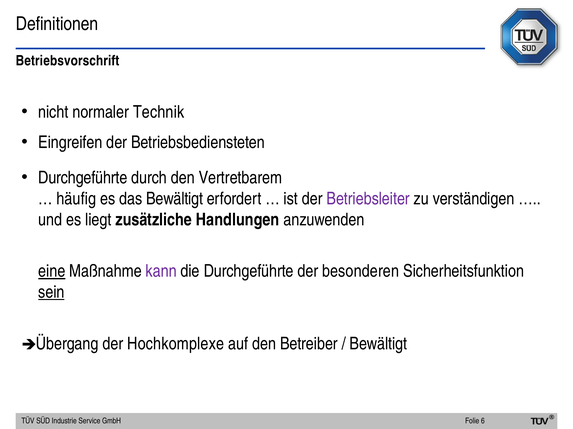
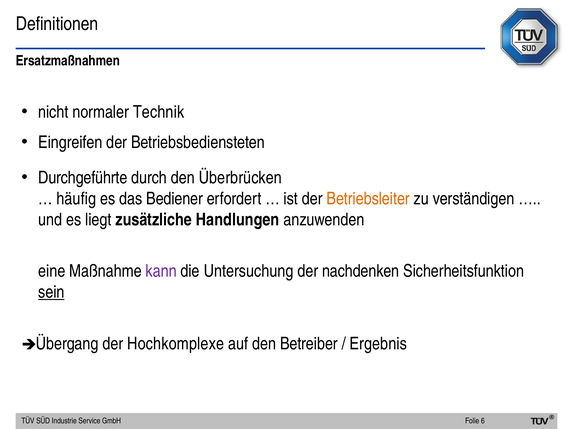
Betriebsvorschrift: Betriebsvorschrift -> Ersatzmaßnahmen (68, 61)
Vertretbarem: Vertretbarem -> Überbrücken (240, 178)
das Bewältigt: Bewältigt -> Bediener (175, 199)
Betriebsleiter colour: purple -> orange (368, 199)
eine underline: present -> none (52, 272)
die Durchgeführte: Durchgeführte -> Untersuchung (249, 272)
besonderen: besonderen -> nachdenken (361, 272)
Bewältigt: Bewältigt -> Ergebnis (378, 344)
